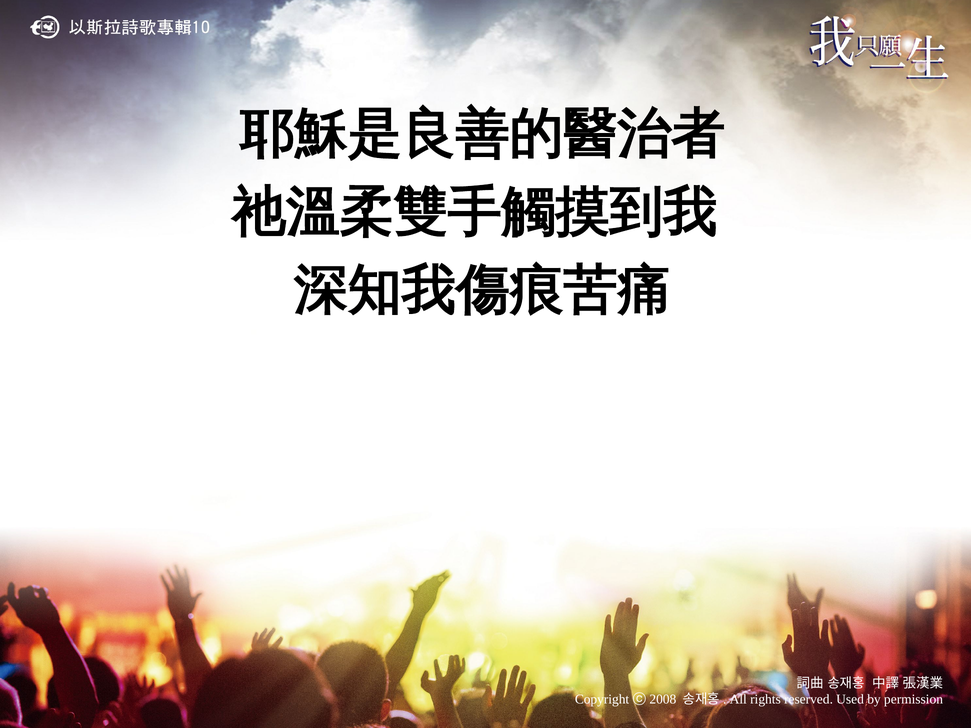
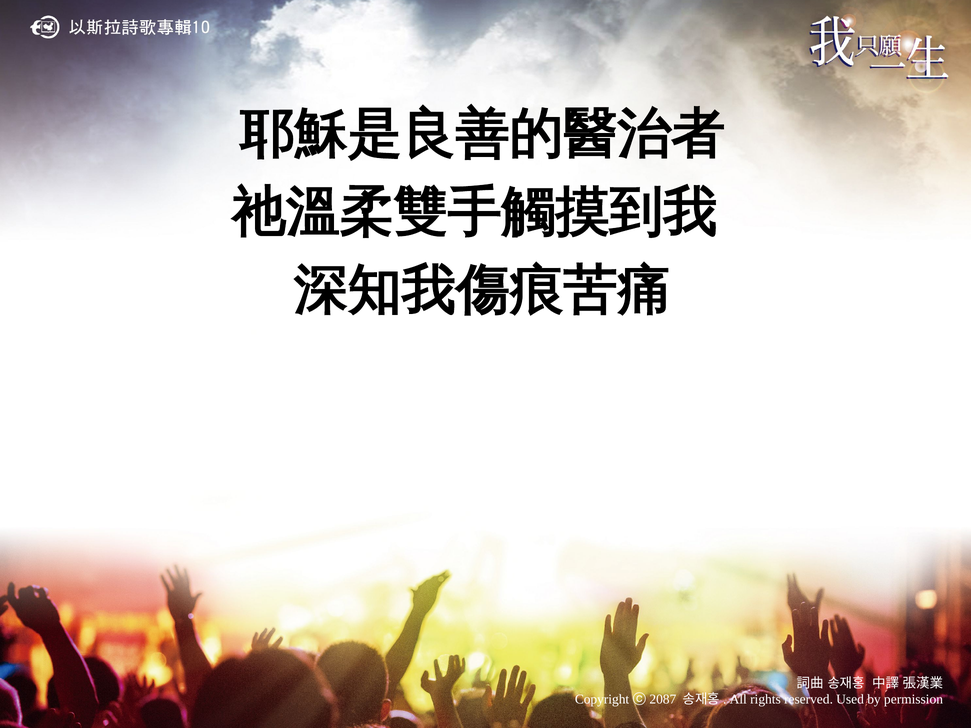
2008: 2008 -> 2087 (663, 700)
